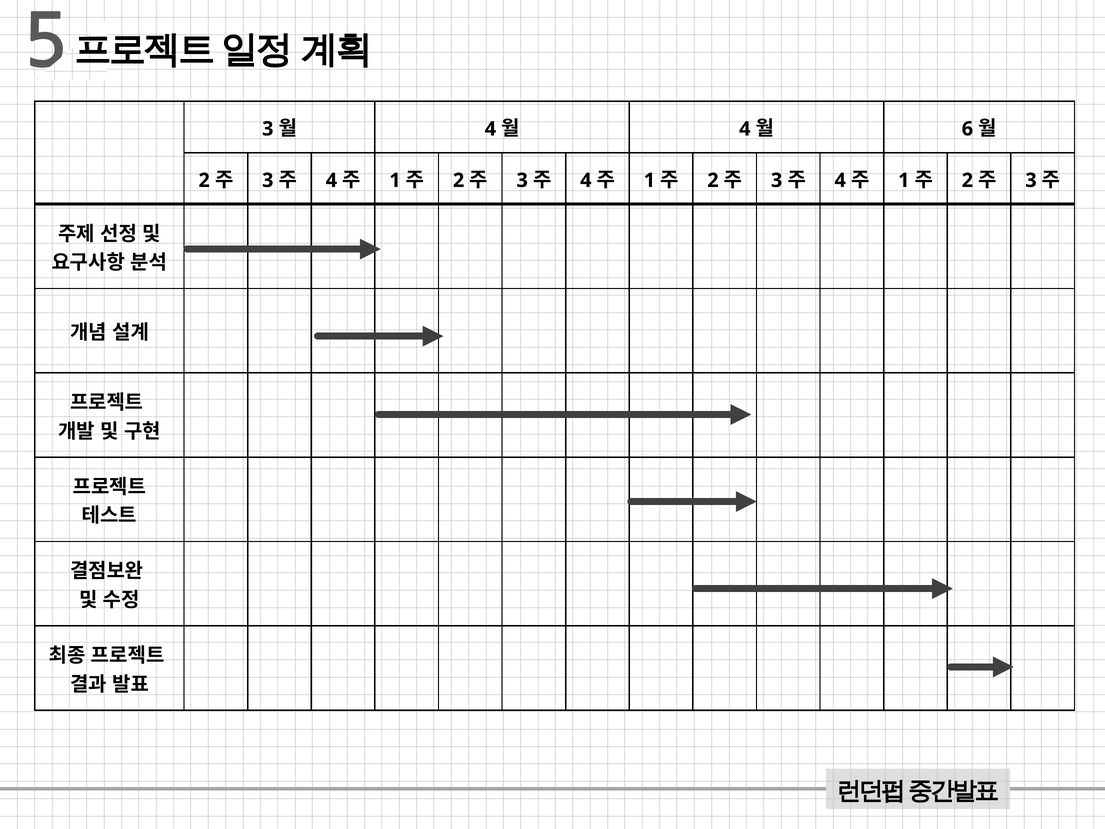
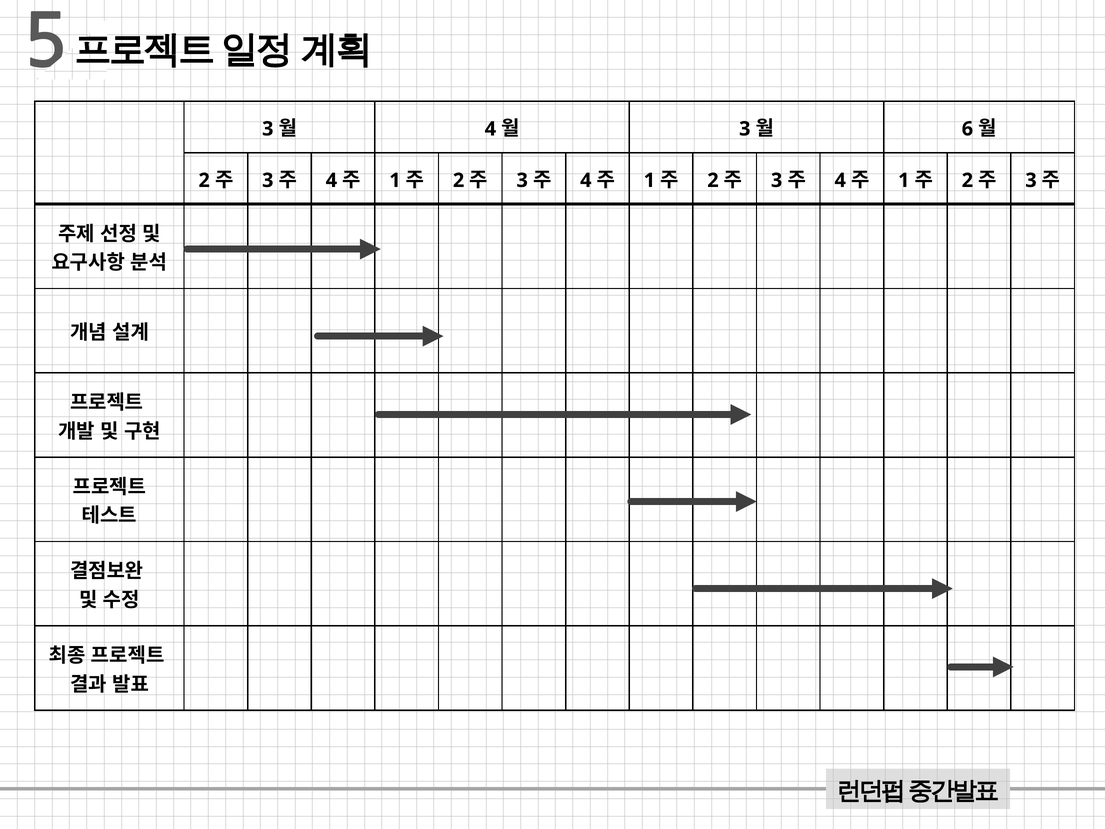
4: 4 -> 3 (745, 129)
